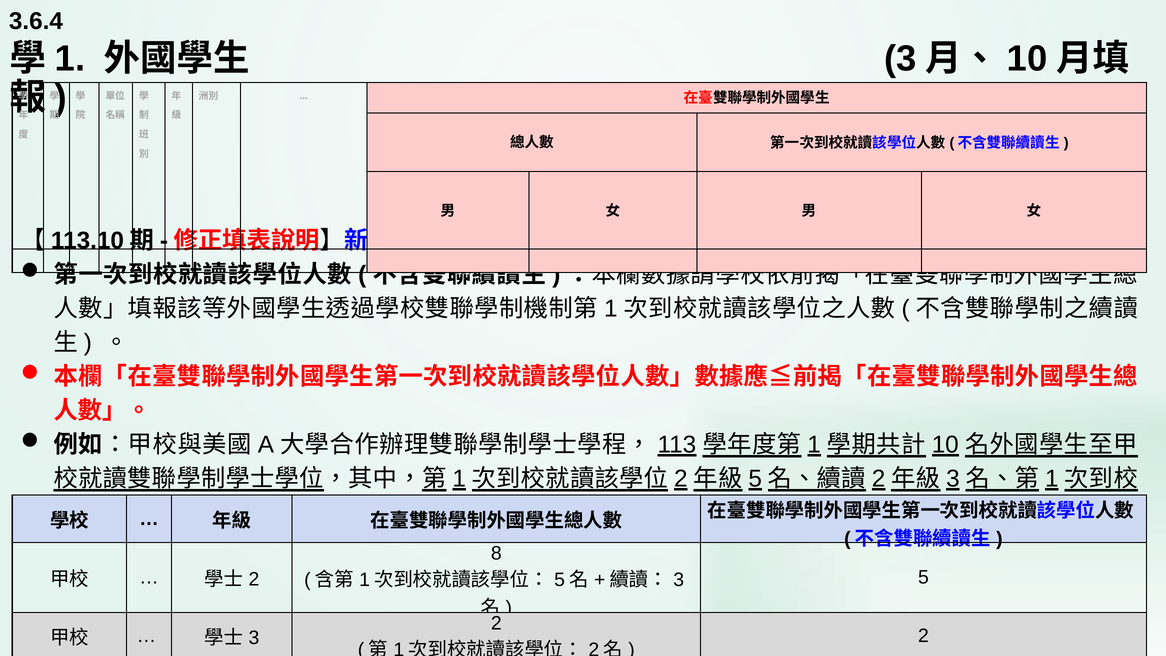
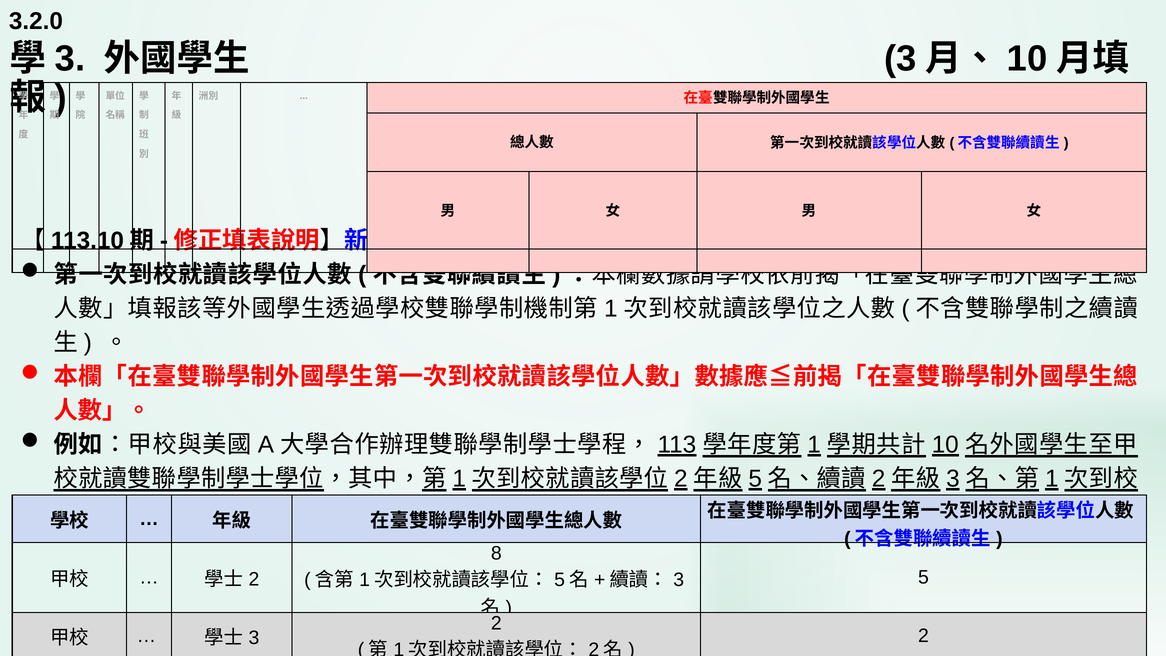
3.6.4: 3.6.4 -> 3.2.0 (36, 21)
1: 1 -> 3 (70, 59)
